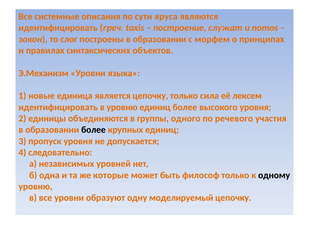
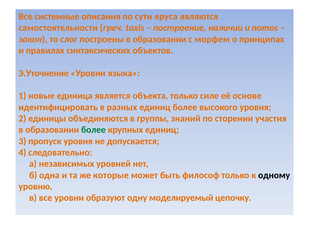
идентифицировать: идентифицировать -> самостоятельности (58, 28)
служат: служат -> наличии (225, 28)
Э.Механизм: Э.Механизм -> Э.Уточнение (44, 73)
является цепочку: цепочку -> объекта (150, 96)
сила: сила -> силе (209, 96)
лексем: лексем -> основе (247, 96)
в уровню: уровню -> разных (122, 107)
одного: одного -> знаний (186, 118)
речевого: речевого -> сторении (234, 118)
более colour: black -> green (93, 130)
